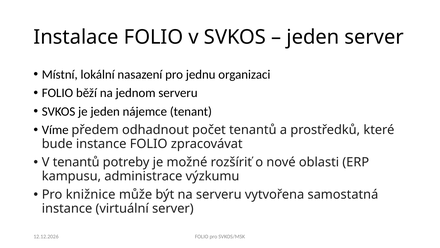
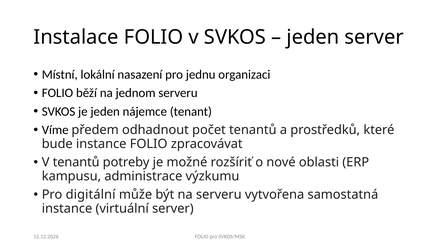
knižnice: knižnice -> digitální (91, 194)
